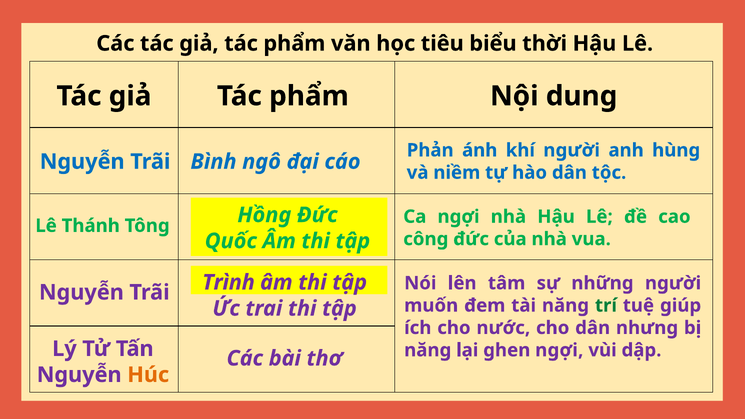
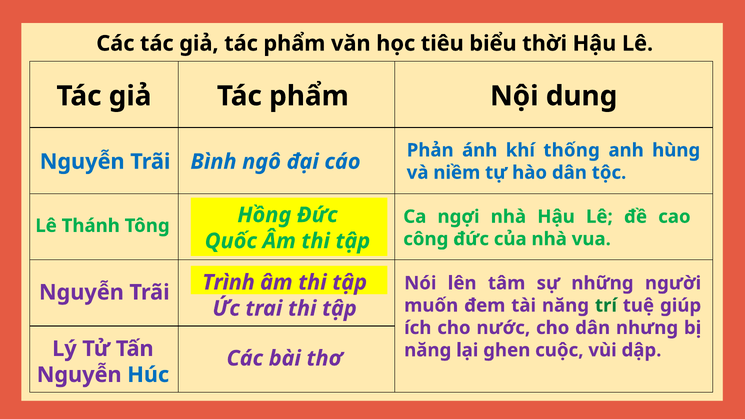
khí người: người -> thống (572, 150)
ghen ngợi: ngợi -> cuộc (559, 350)
Húc colour: orange -> blue (148, 375)
